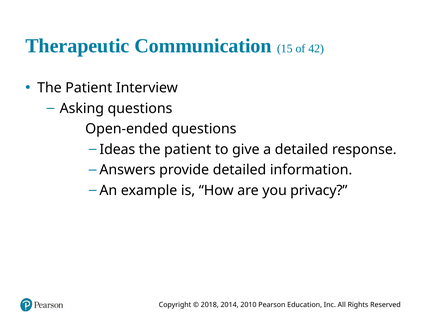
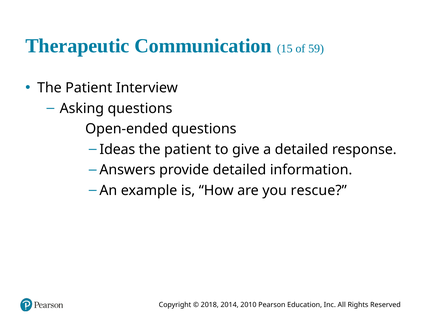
42: 42 -> 59 (316, 49)
privacy: privacy -> rescue (319, 190)
